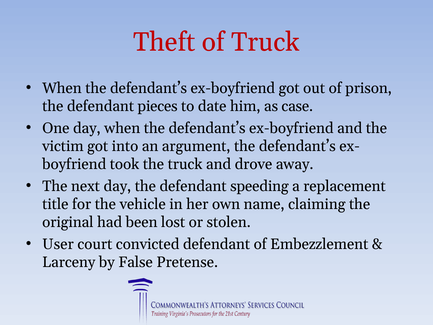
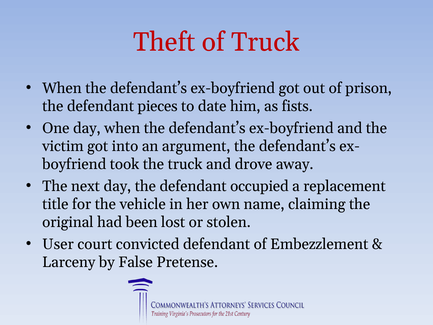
case: case -> fists (297, 106)
speeding: speeding -> occupied (259, 186)
